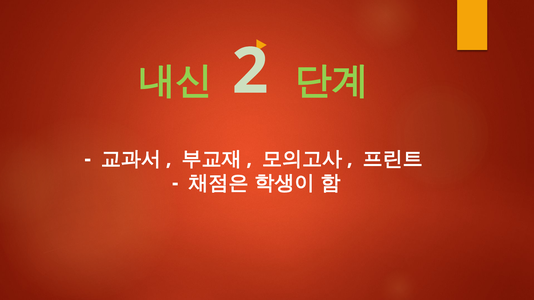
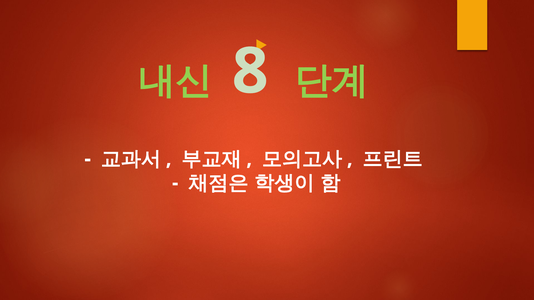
2: 2 -> 8 (250, 72)
